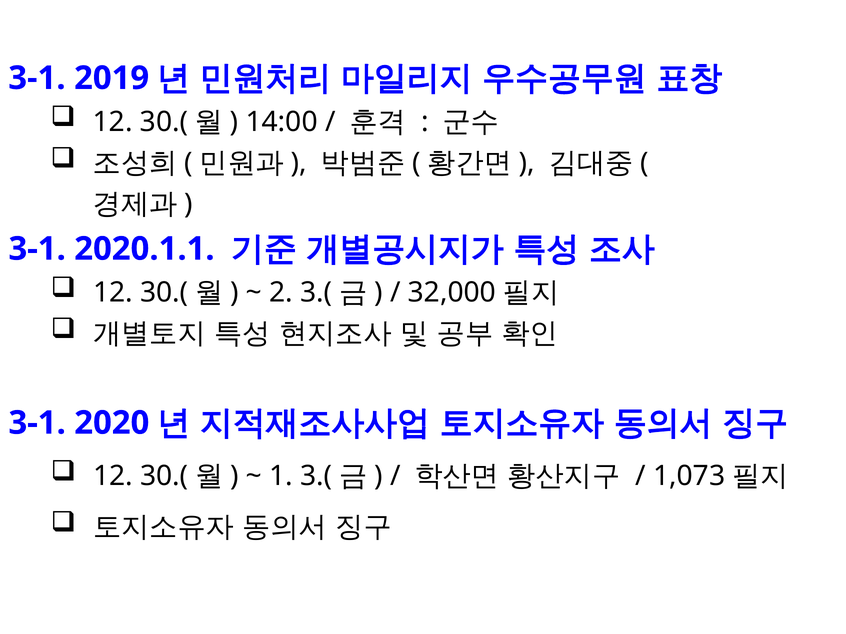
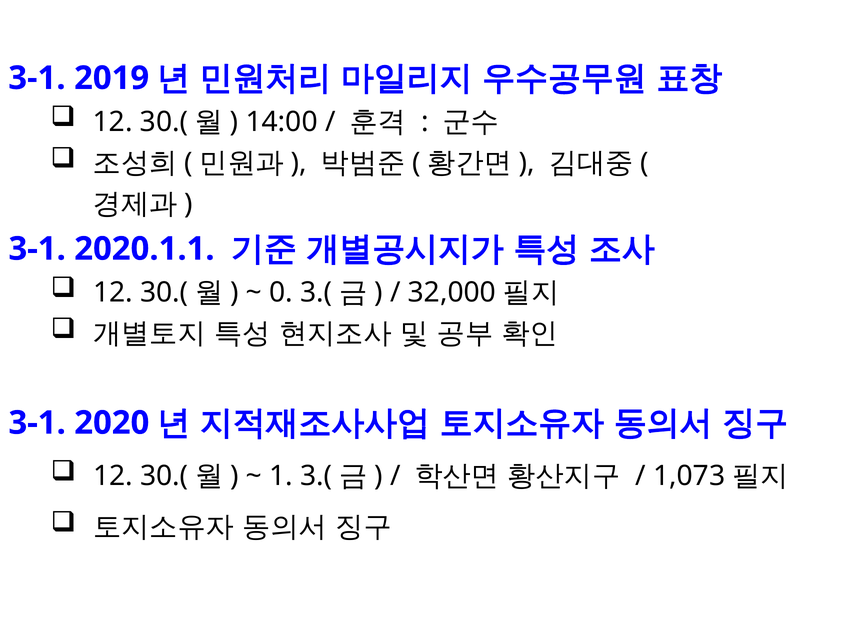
2: 2 -> 0 (281, 293)
